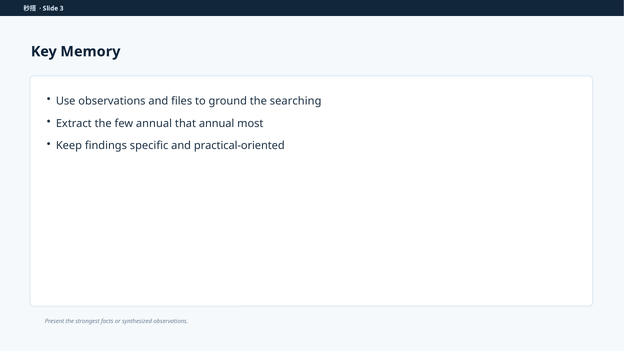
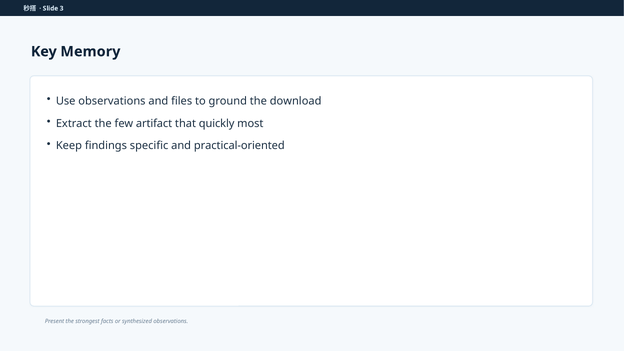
searching: searching -> download (296, 101)
few annual: annual -> artifact (154, 123)
that annual: annual -> quickly (217, 123)
